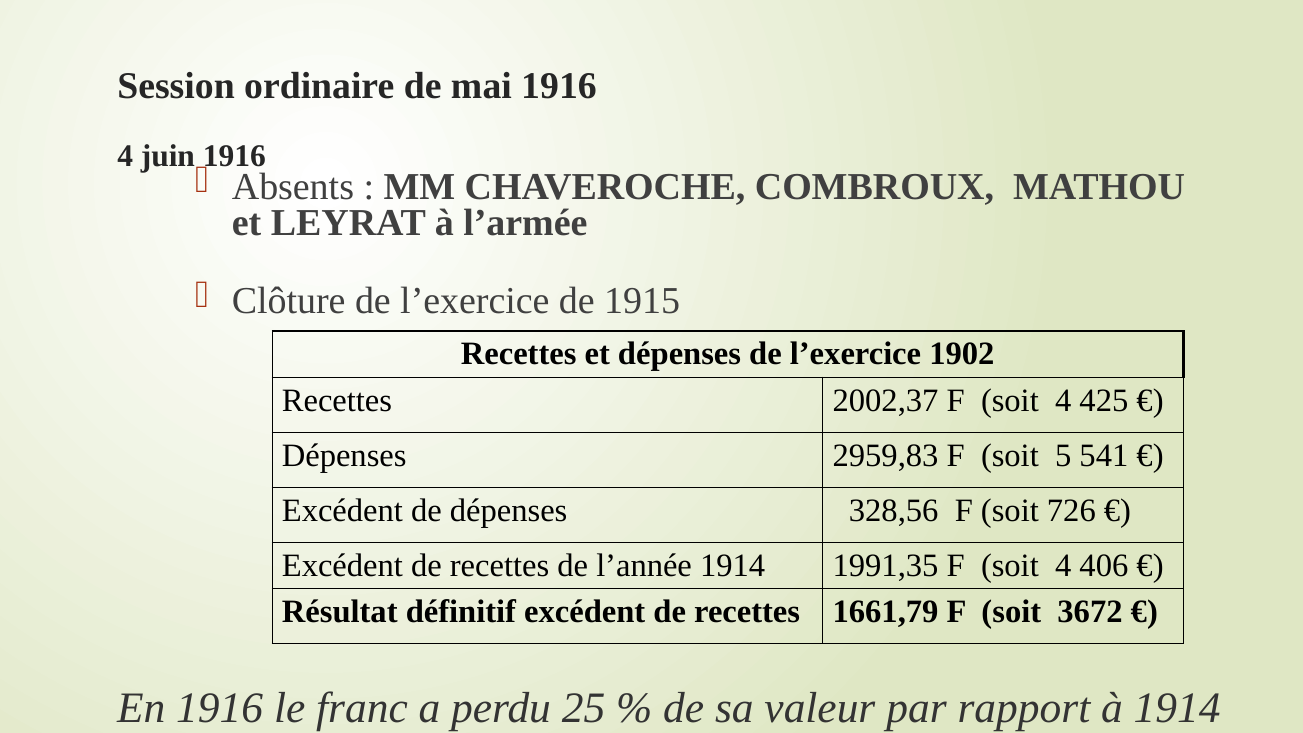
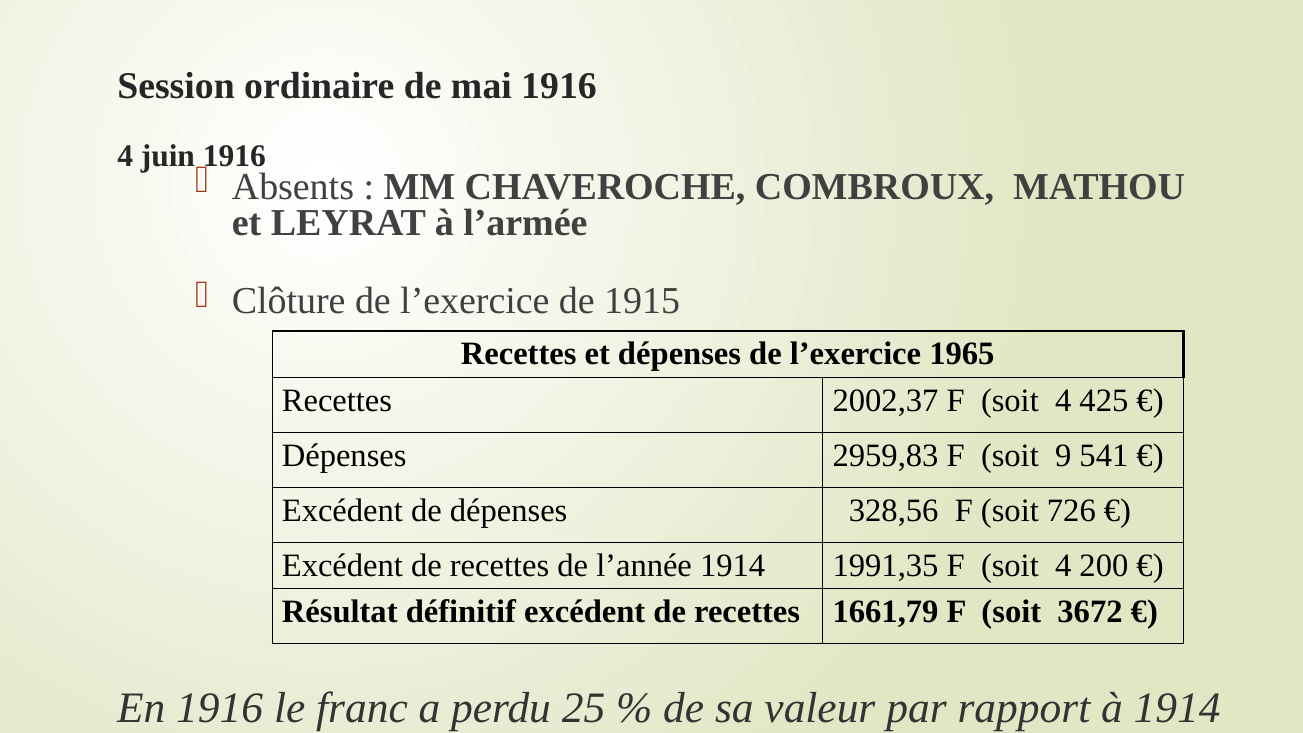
1902: 1902 -> 1965 (962, 354)
5: 5 -> 9 (1063, 455)
406: 406 -> 200 (1104, 566)
